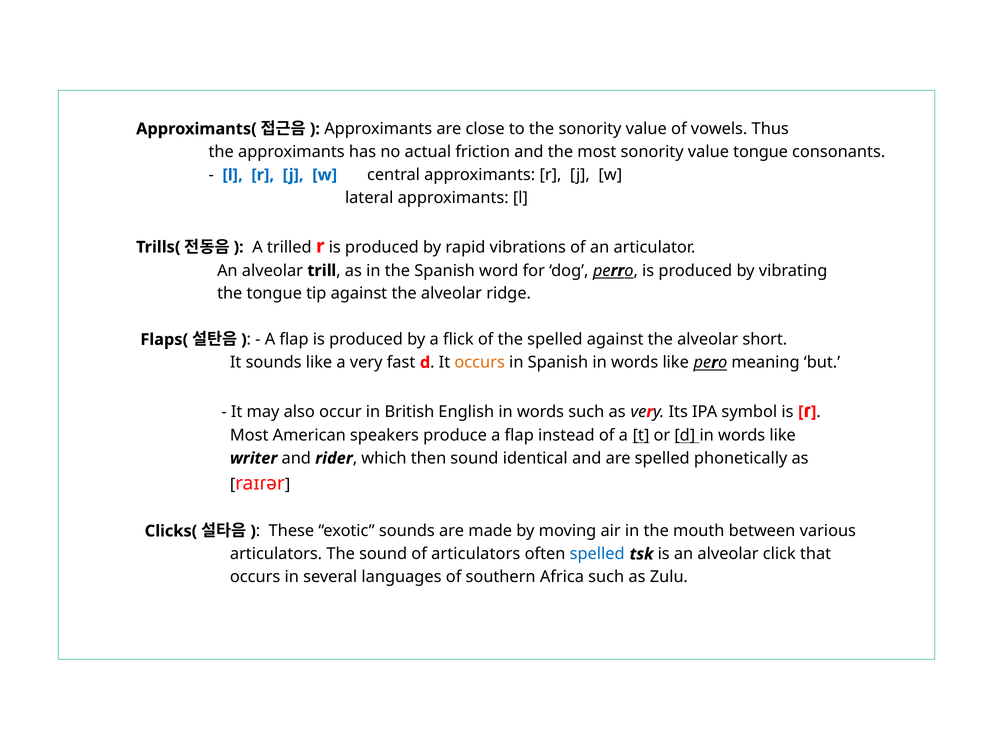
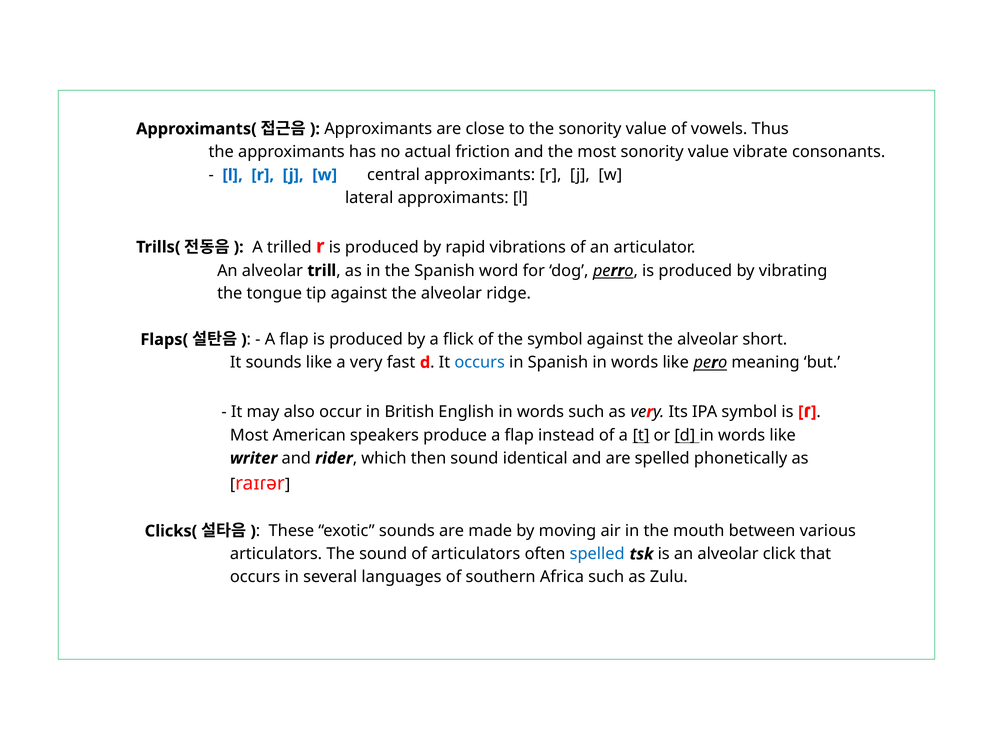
value tongue: tongue -> vibrate (760, 152)
the spelled: spelled -> symbol (555, 340)
occurs colour: orange -> blue (480, 363)
